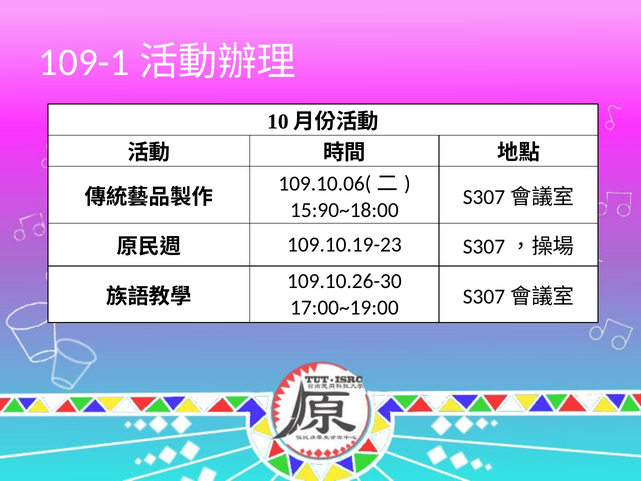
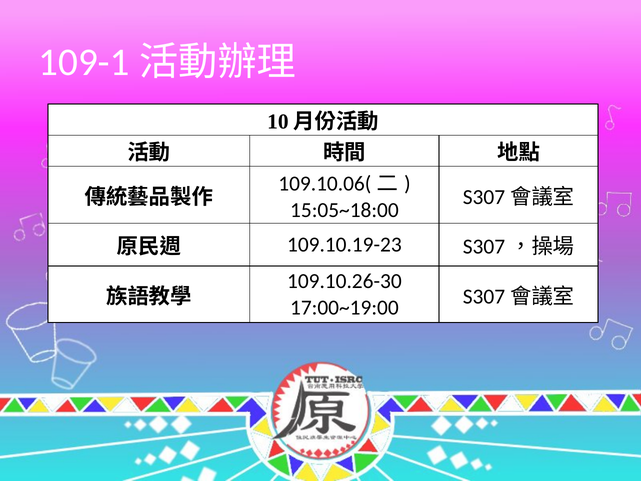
15:90~18:00: 15:90~18:00 -> 15:05~18:00 (344, 210)
